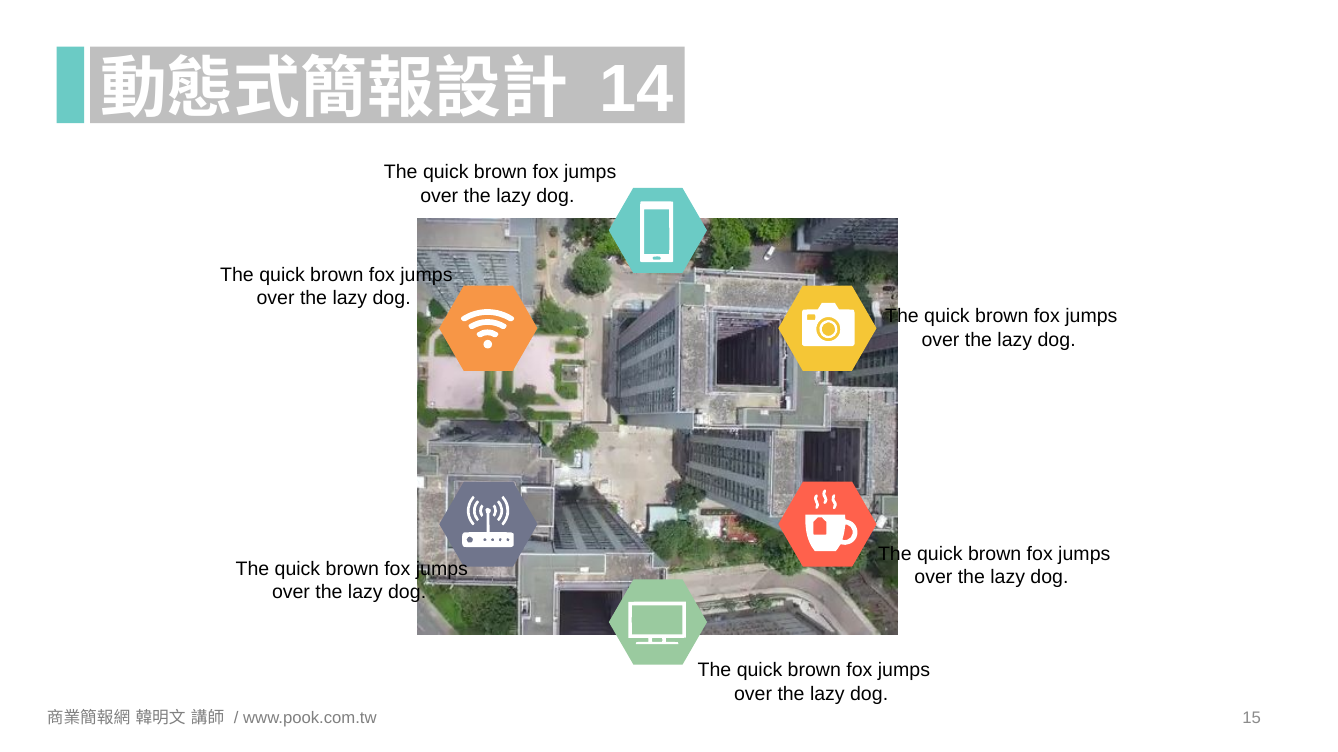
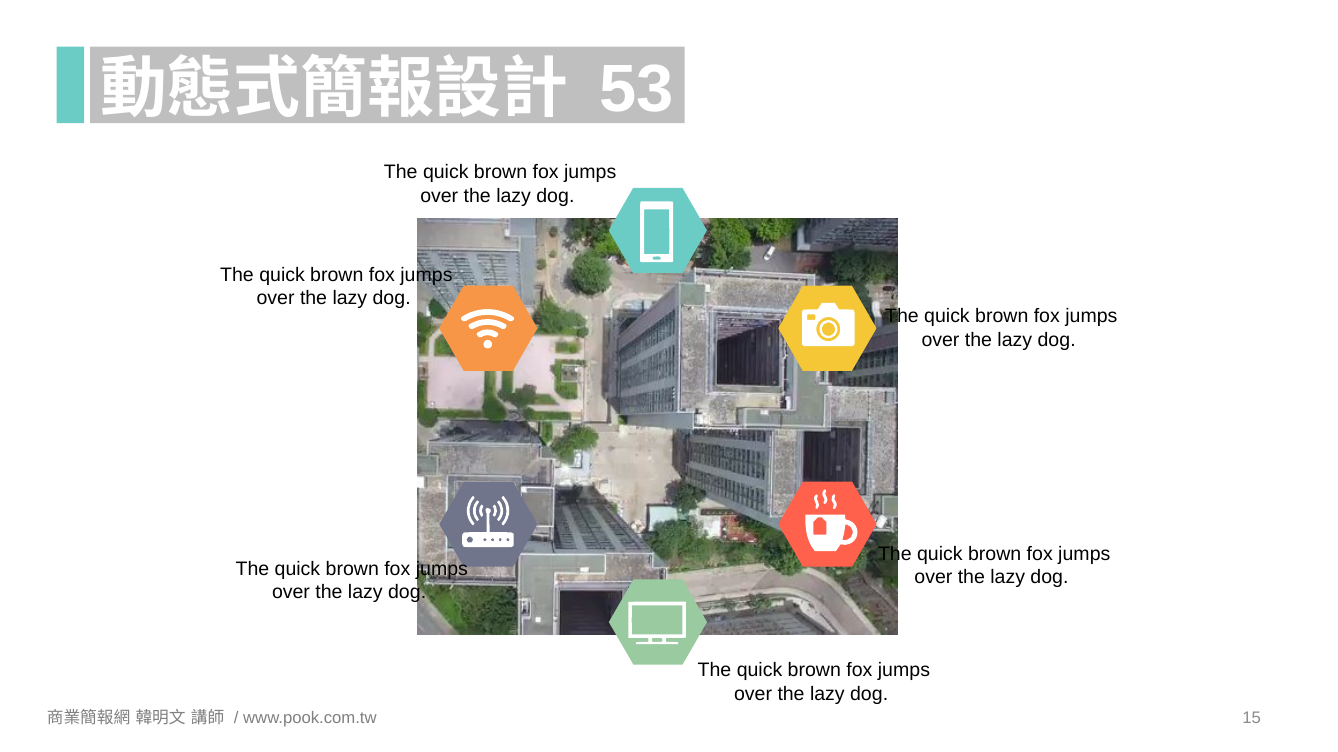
14: 14 -> 53 (637, 90)
